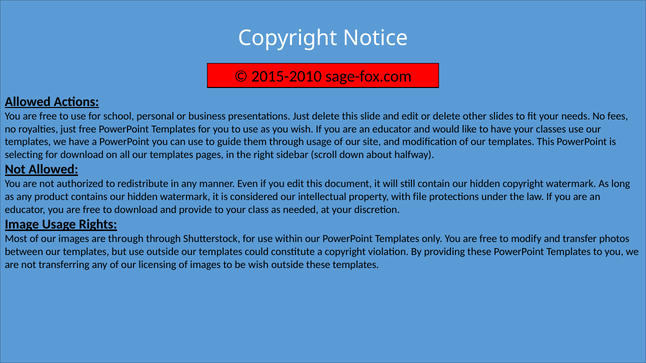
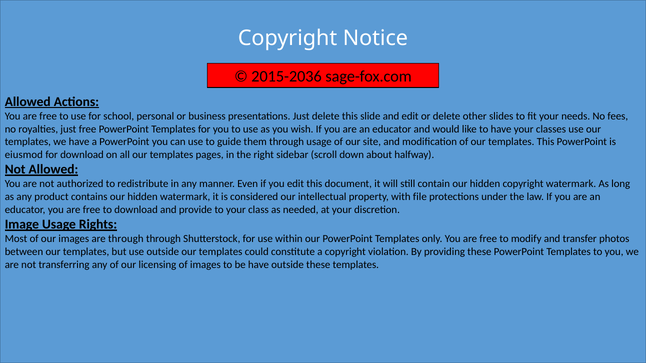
2015-2010: 2015-2010 -> 2015-2036 (287, 77)
selecting: selecting -> eiusmod (24, 155)
be wish: wish -> have (258, 265)
